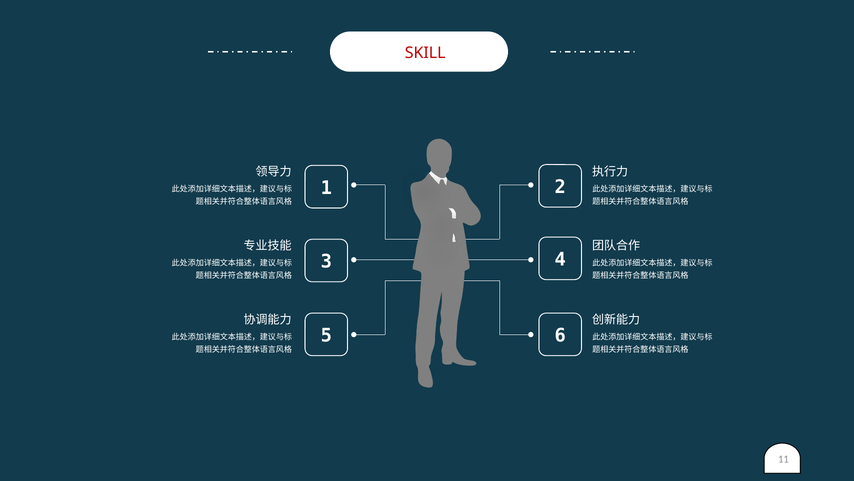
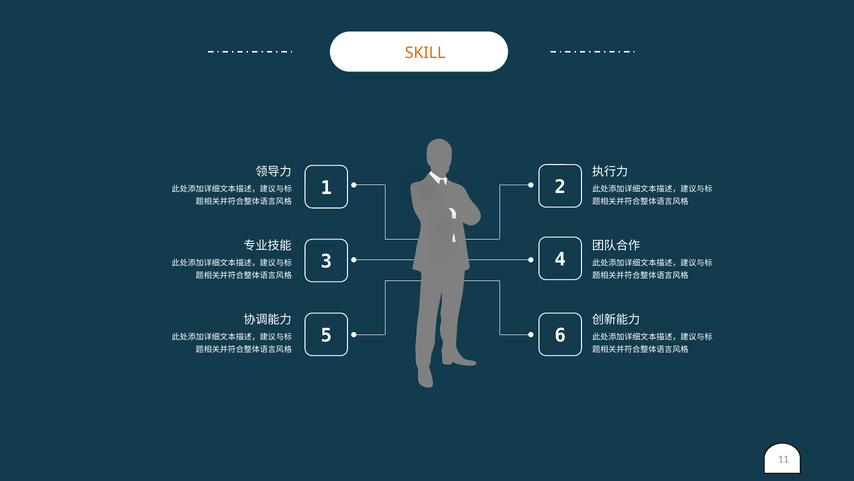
SKILL colour: red -> orange (425, 53)
